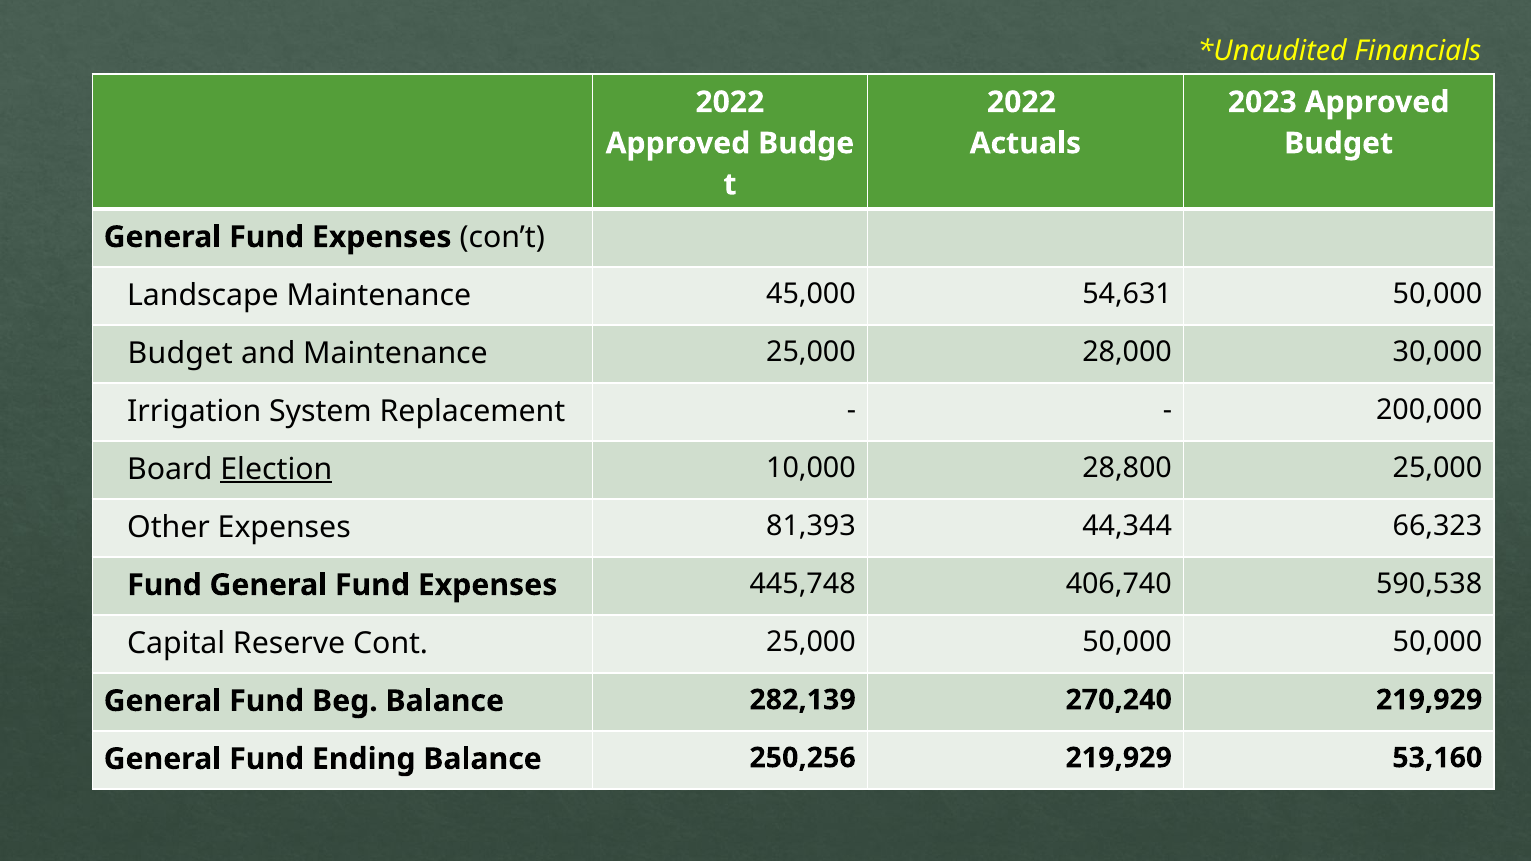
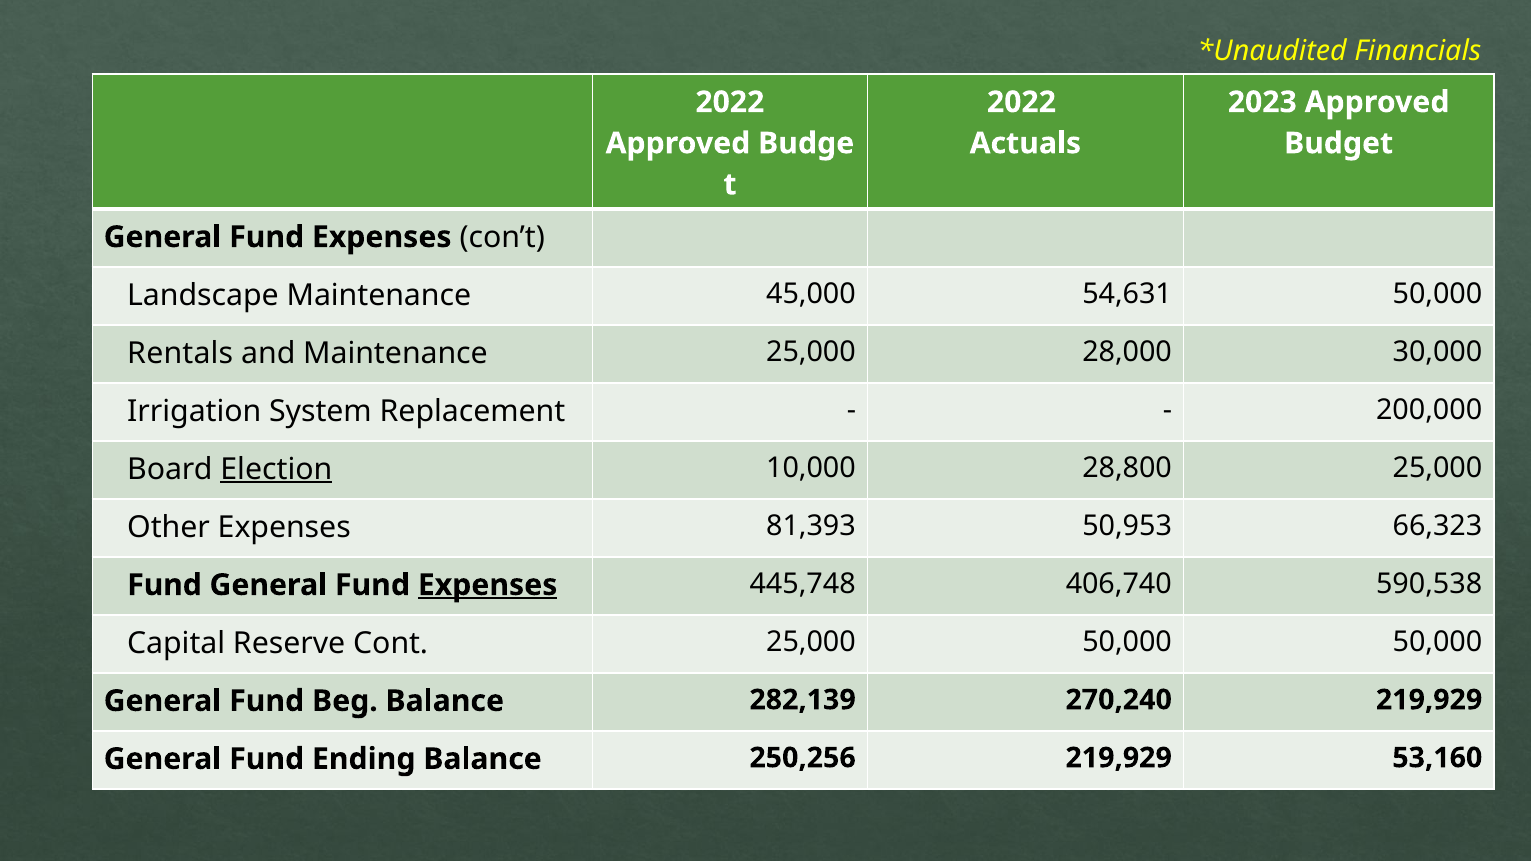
Budget: Budget -> Rentals (180, 353)
44,344: 44,344 -> 50,953 (1127, 526)
Expenses underline: none -> present (488, 585)
